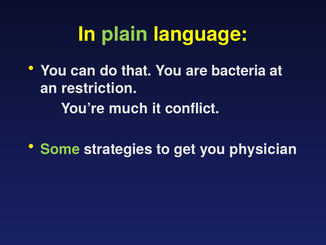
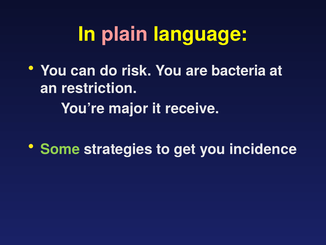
plain colour: light green -> pink (125, 34)
that: that -> risk (136, 71)
much: much -> major (128, 108)
conflict: conflict -> receive (192, 108)
physician: physician -> incidence (263, 149)
